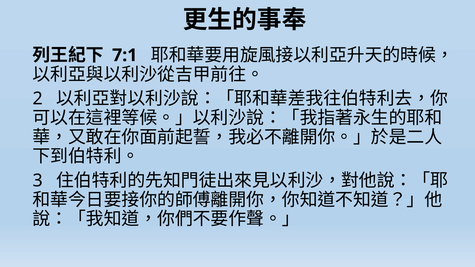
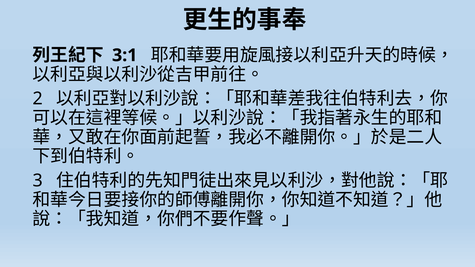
7:1: 7:1 -> 3:1 (125, 55)
